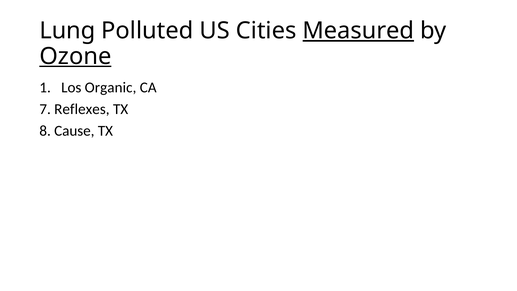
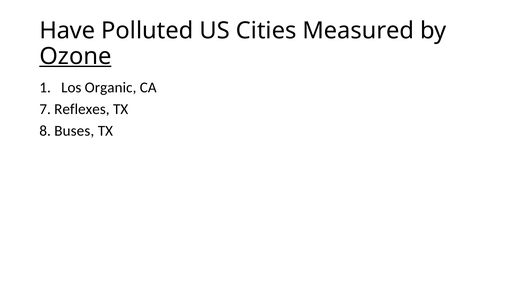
Lung: Lung -> Have (67, 31)
Measured underline: present -> none (358, 31)
Cause: Cause -> Buses (74, 131)
